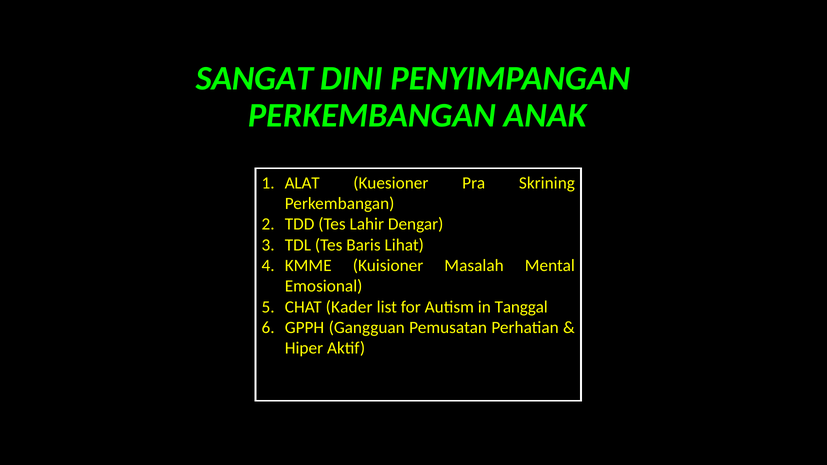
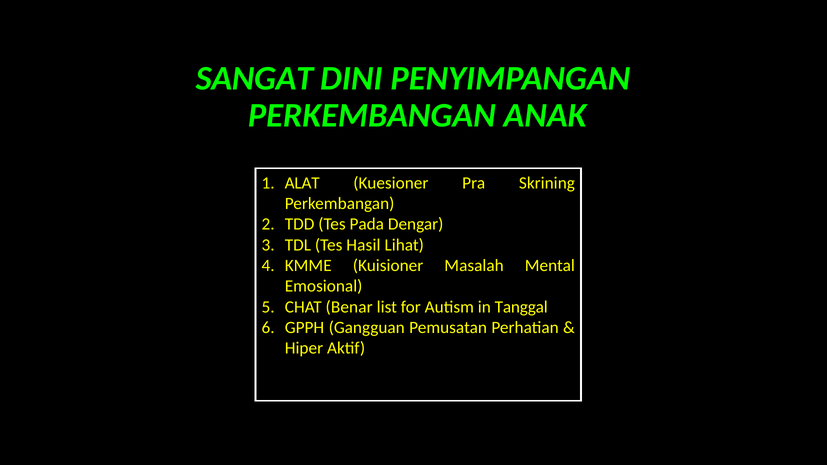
Lahir: Lahir -> Pada (367, 224)
Baris: Baris -> Hasil (363, 245)
Kader: Kader -> Benar (349, 307)
